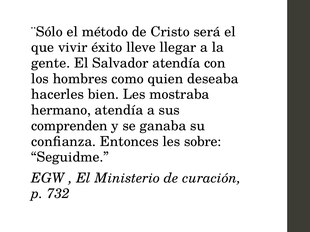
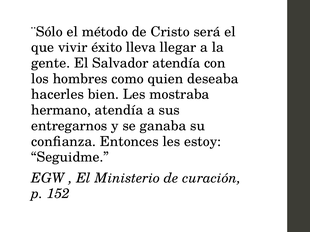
lleve: lleve -> lleva (141, 48)
comprenden: comprenden -> entregarnos (69, 126)
sobre: sobre -> estoy (203, 142)
732: 732 -> 152 (58, 194)
